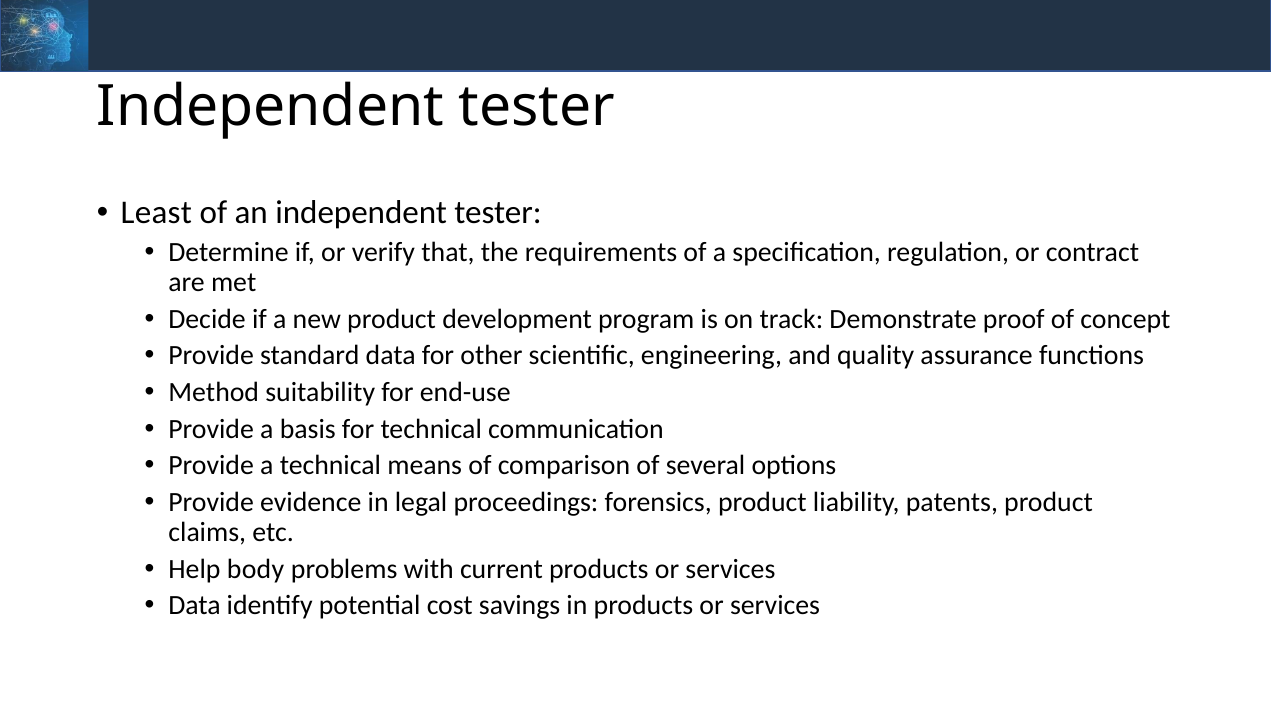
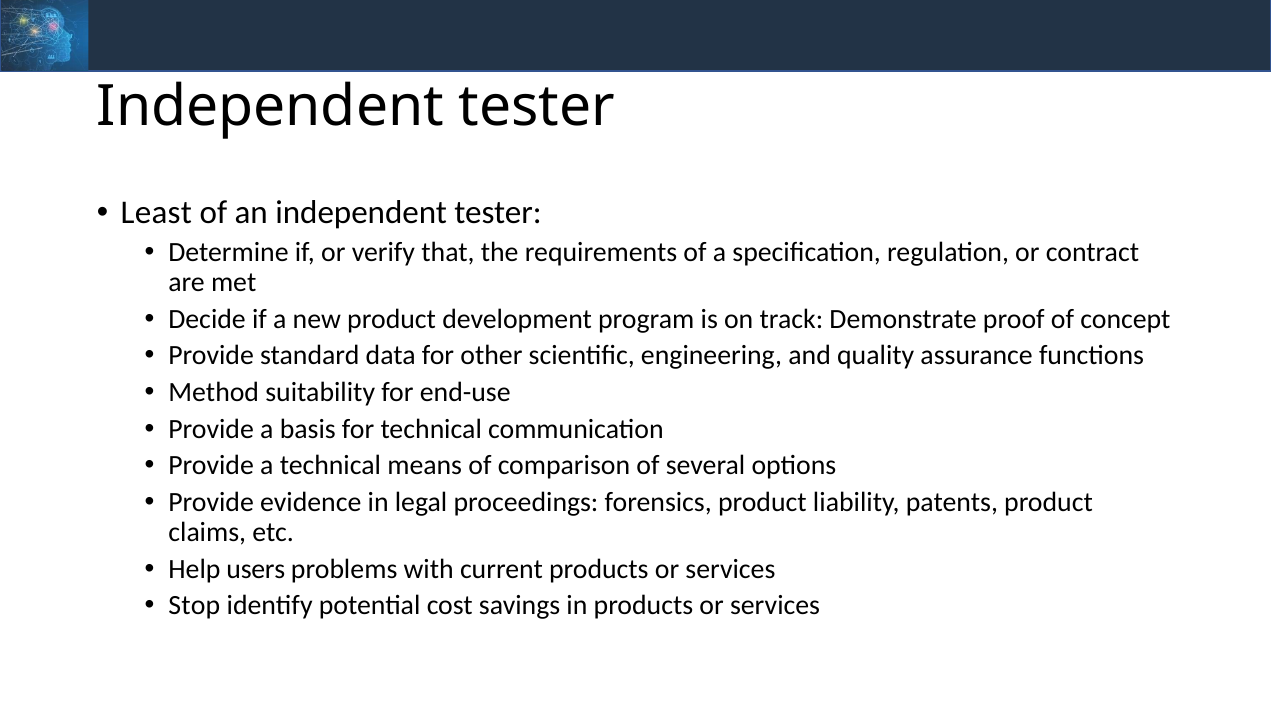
body: body -> users (256, 569)
Data: Data -> Stop (194, 606)
